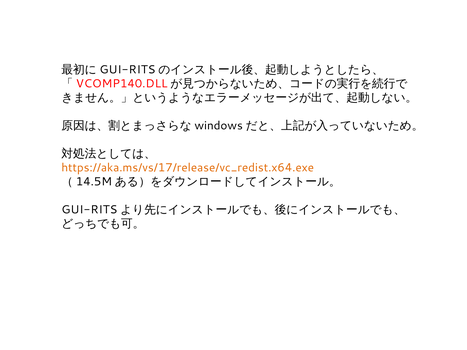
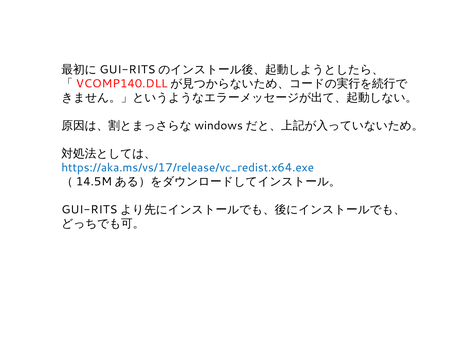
https://aka.ms/vs/17/release/vc_redist.x64.exe colour: orange -> blue (188, 168)
